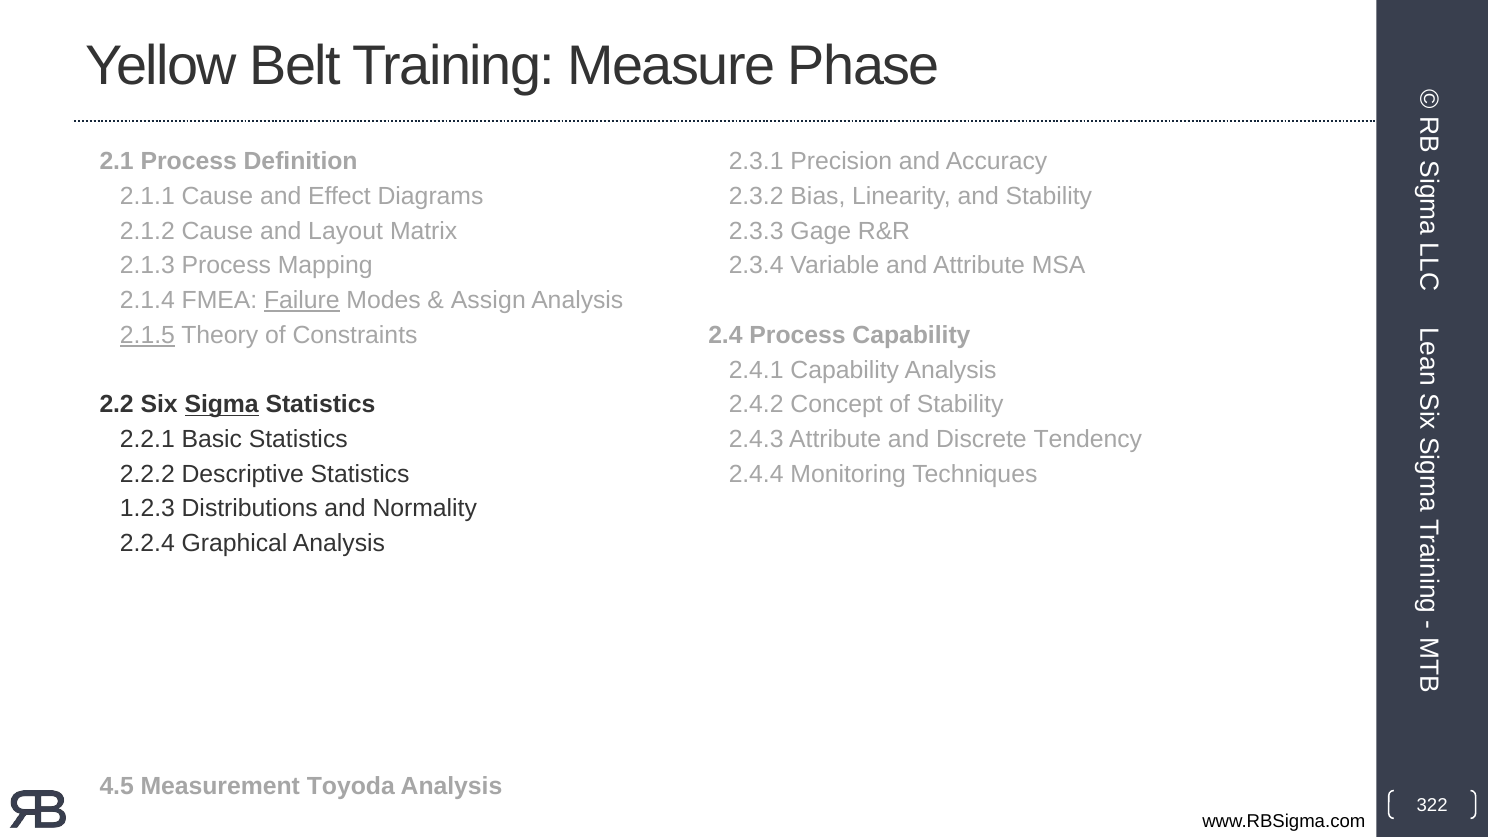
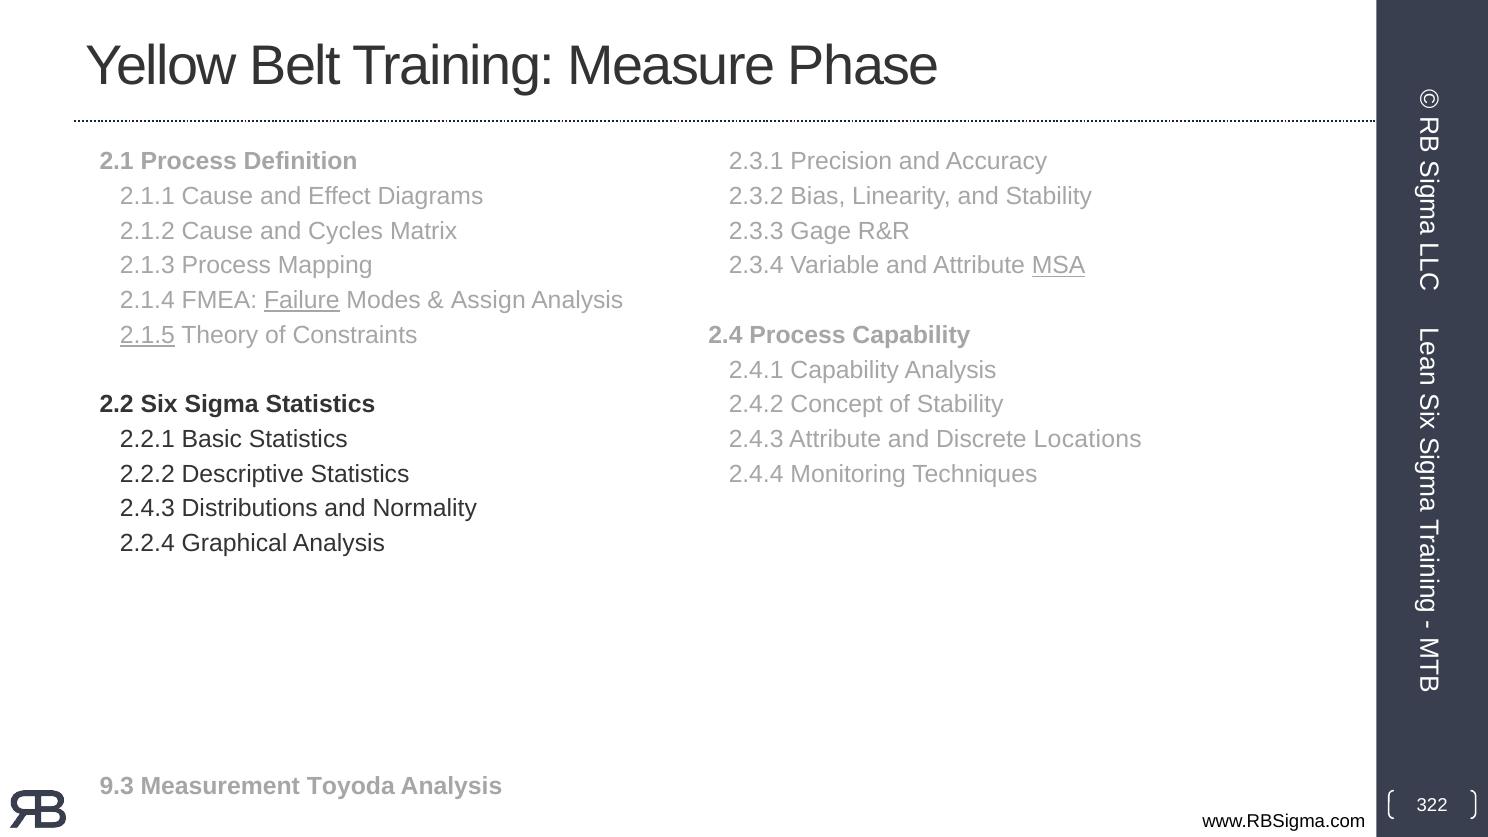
Layout: Layout -> Cycles (346, 231)
MSA underline: none -> present (1059, 266)
Sigma underline: present -> none (222, 405)
Tendency: Tendency -> Locations (1088, 439)
1.2.3: 1.2.3 -> 2.4.3 (147, 509)
4.5: 4.5 -> 9.3 (117, 786)
